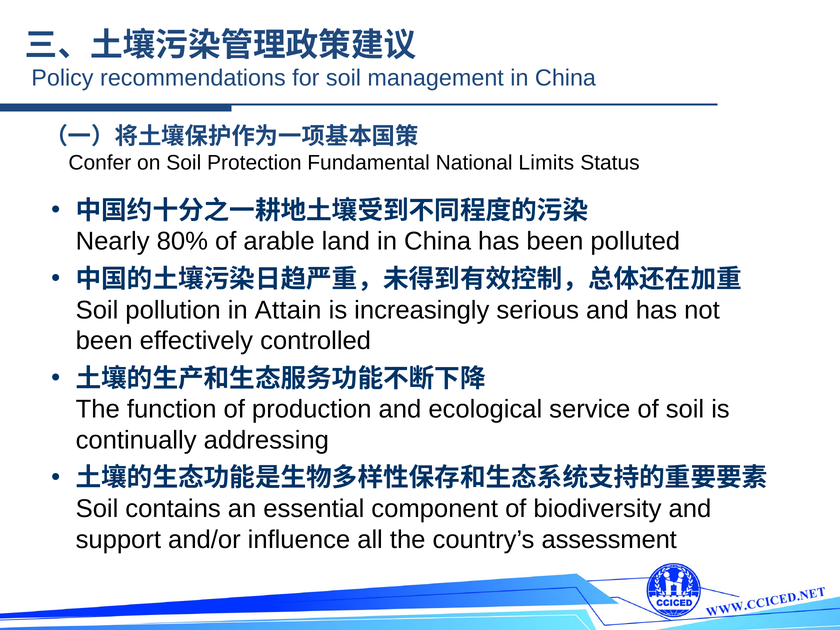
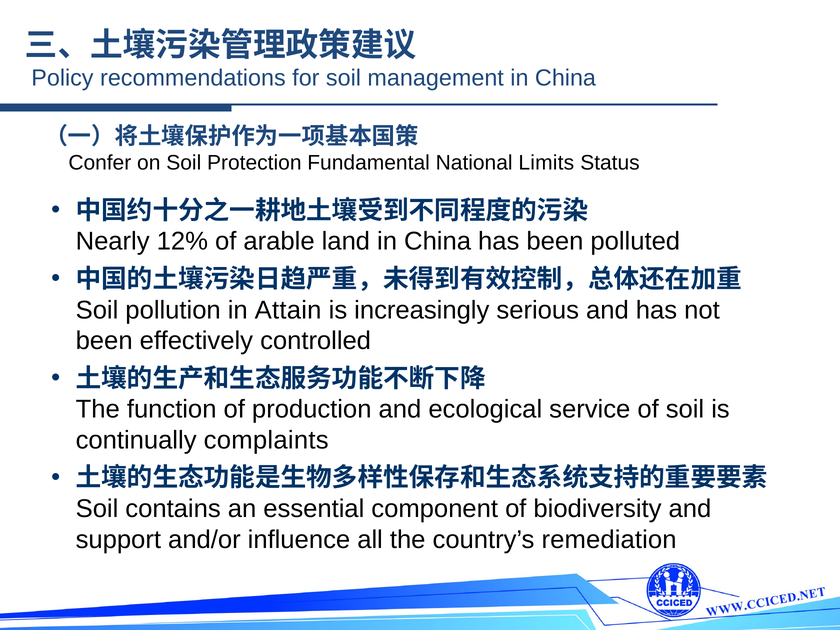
80%: 80% -> 12% (182, 241)
addressing: addressing -> complaints (266, 440)
assessment: assessment -> remediation (609, 540)
